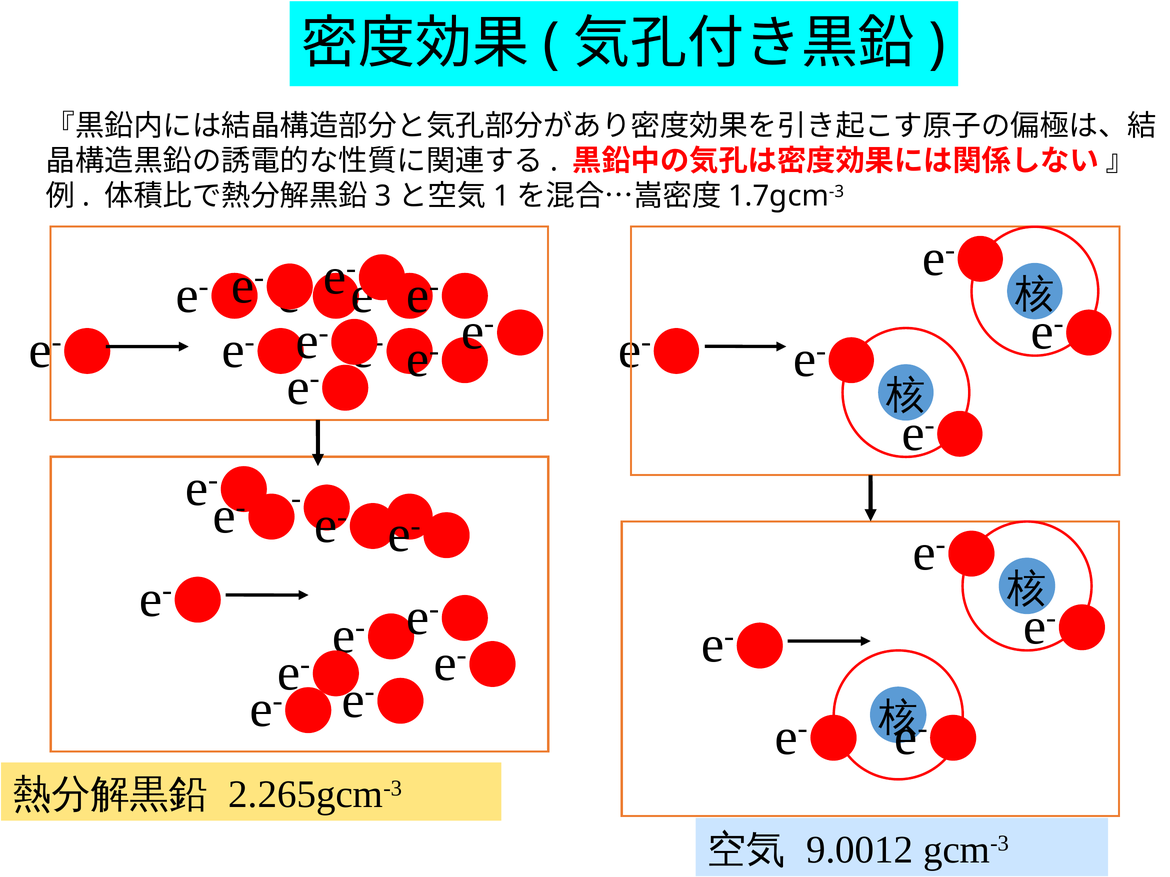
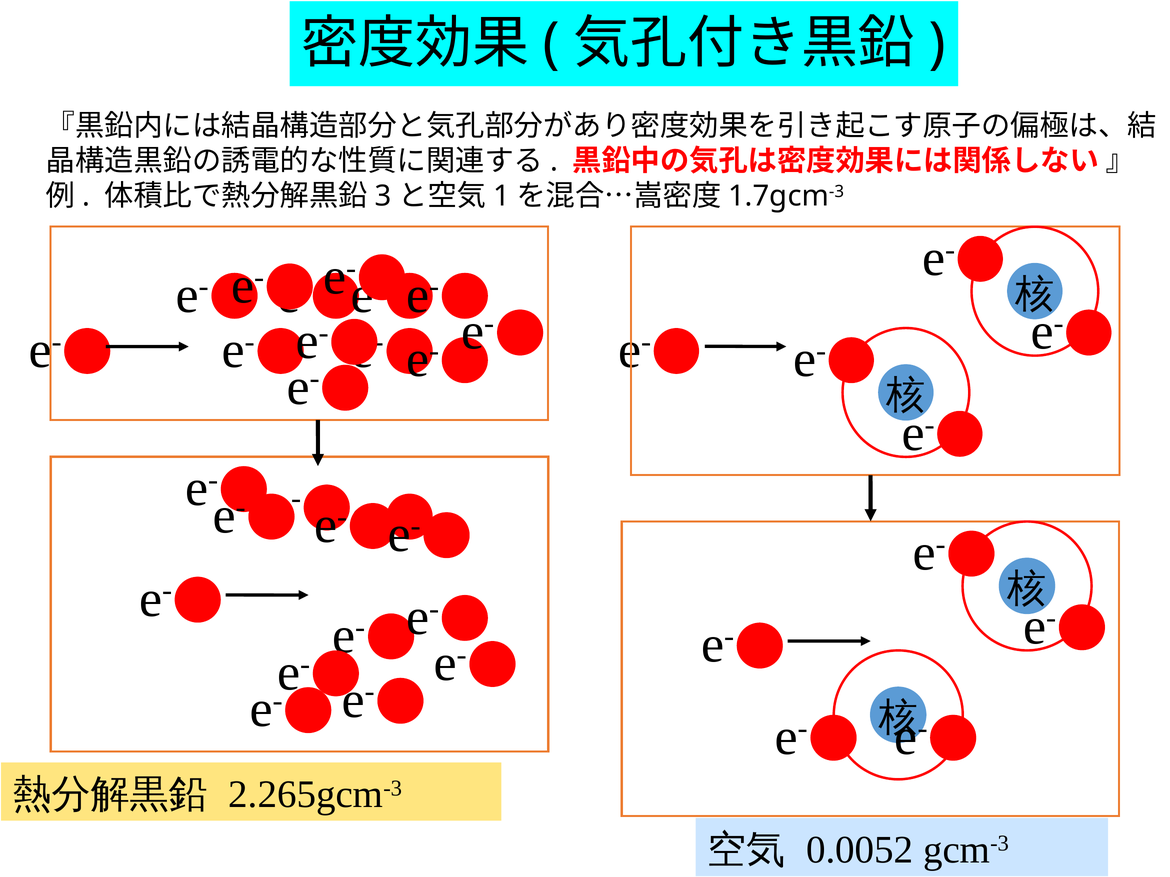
9.0012: 9.0012 -> 0.0052 (860, 850)
